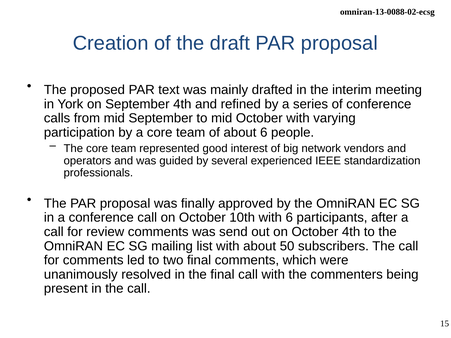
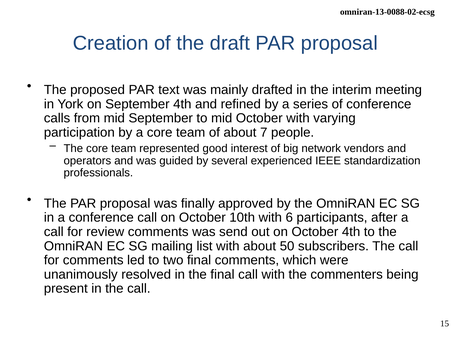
about 6: 6 -> 7 (264, 133)
